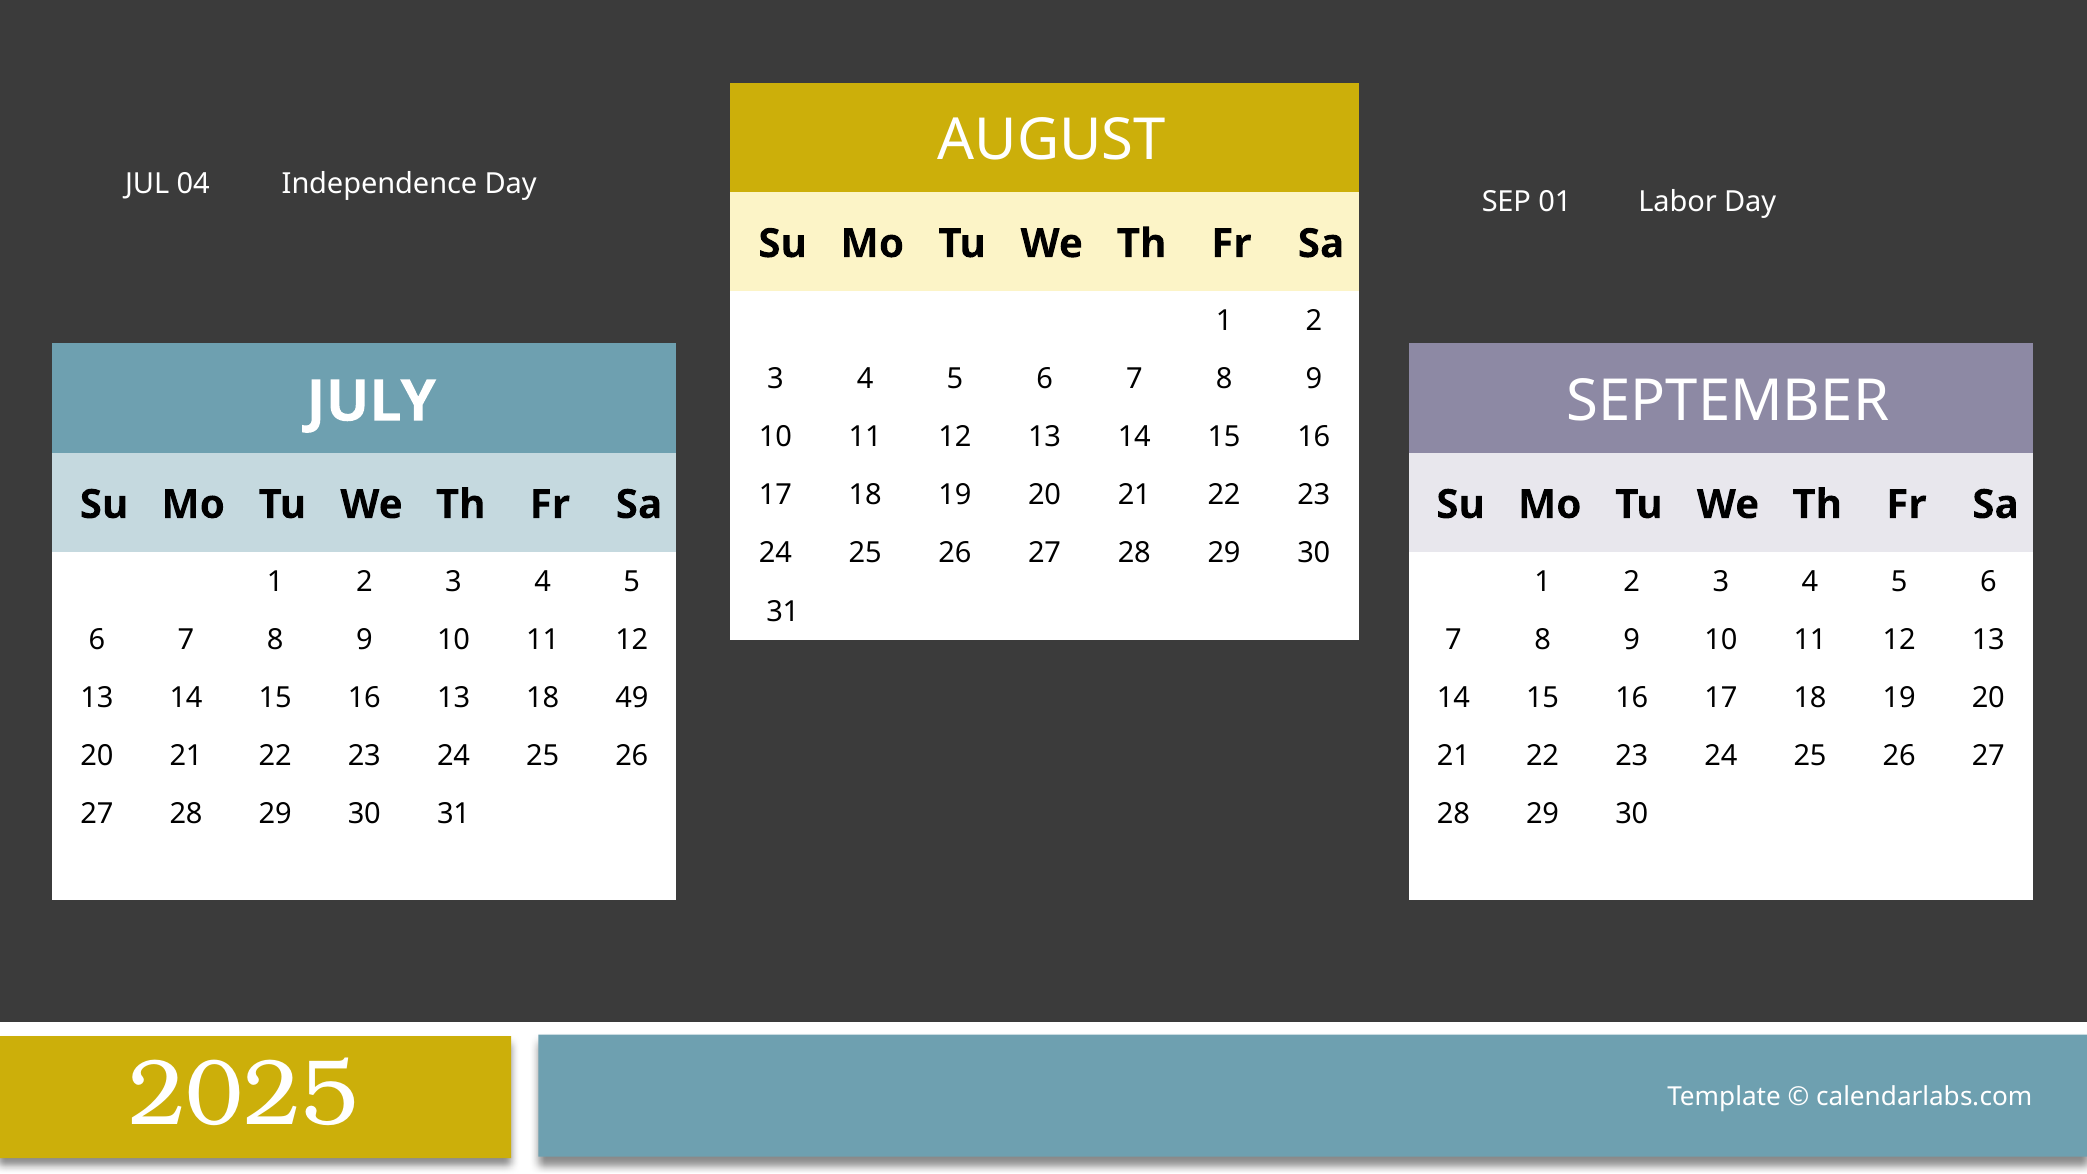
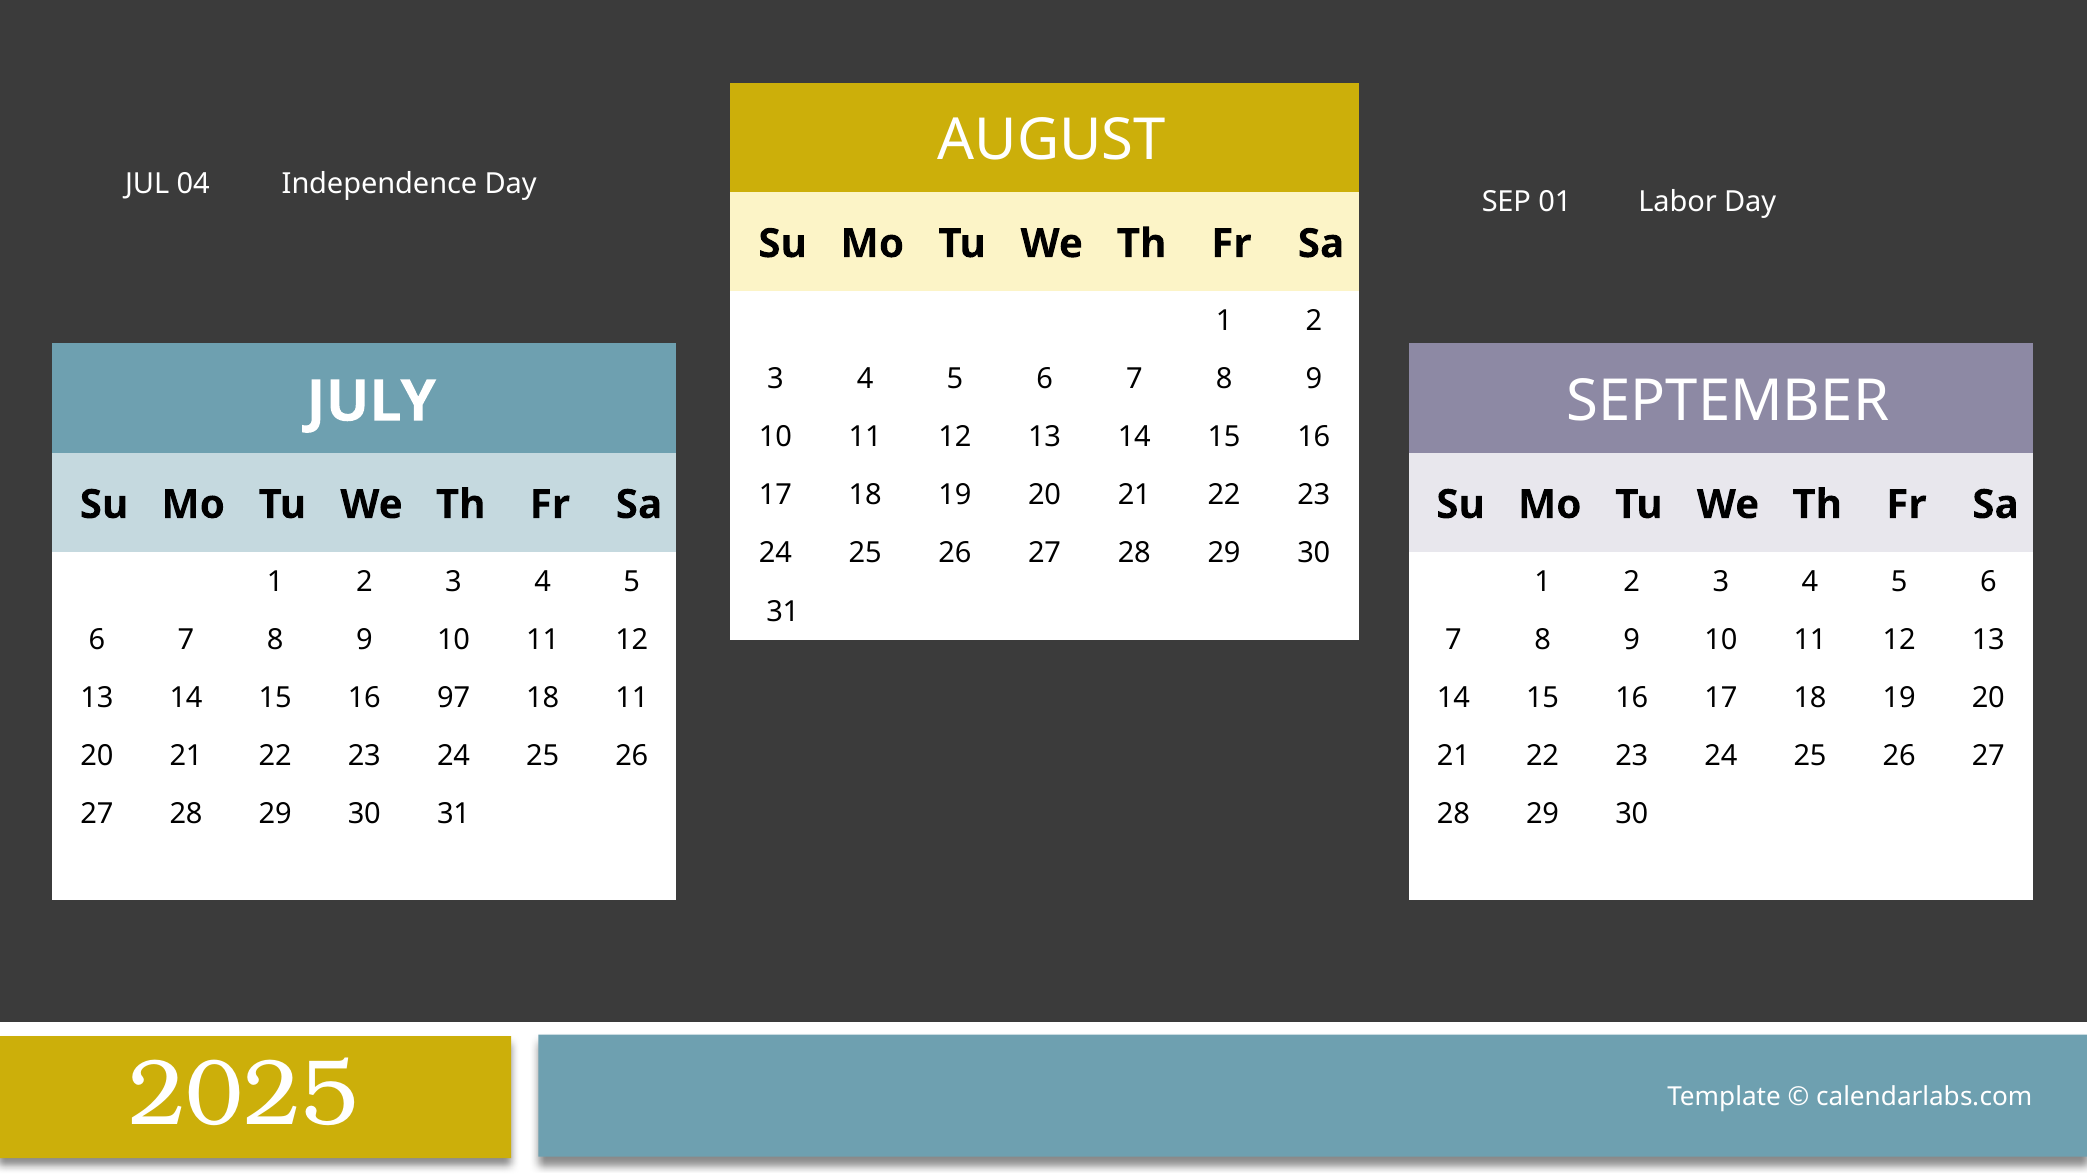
16 13: 13 -> 97 (454, 698)
18 49: 49 -> 11 (632, 698)
